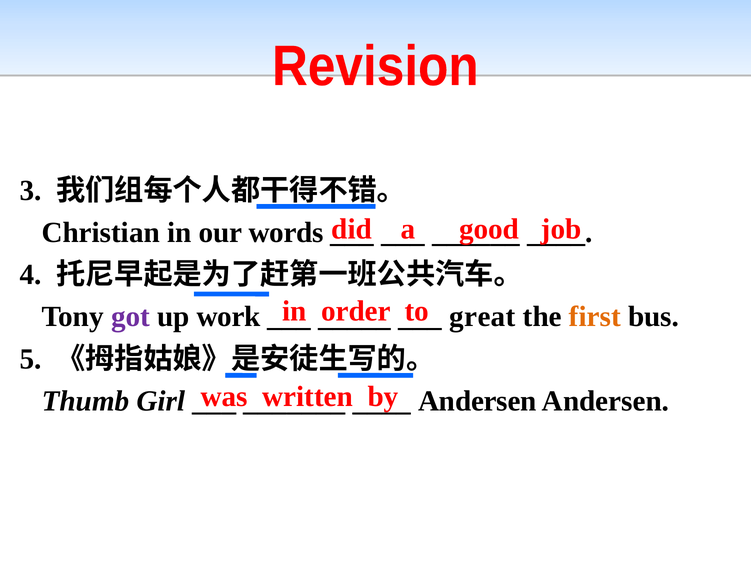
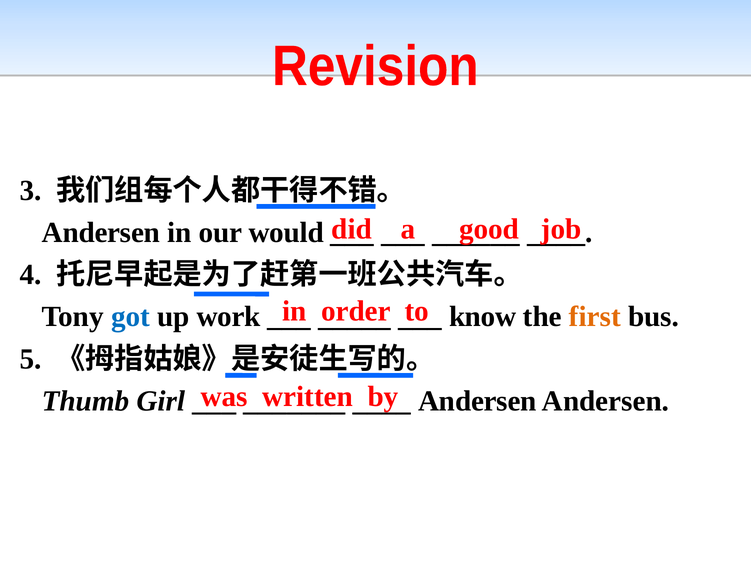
Christian: Christian -> Andersen (101, 233)
words: words -> would (286, 233)
got colour: purple -> blue (130, 317)
great: great -> know (483, 317)
